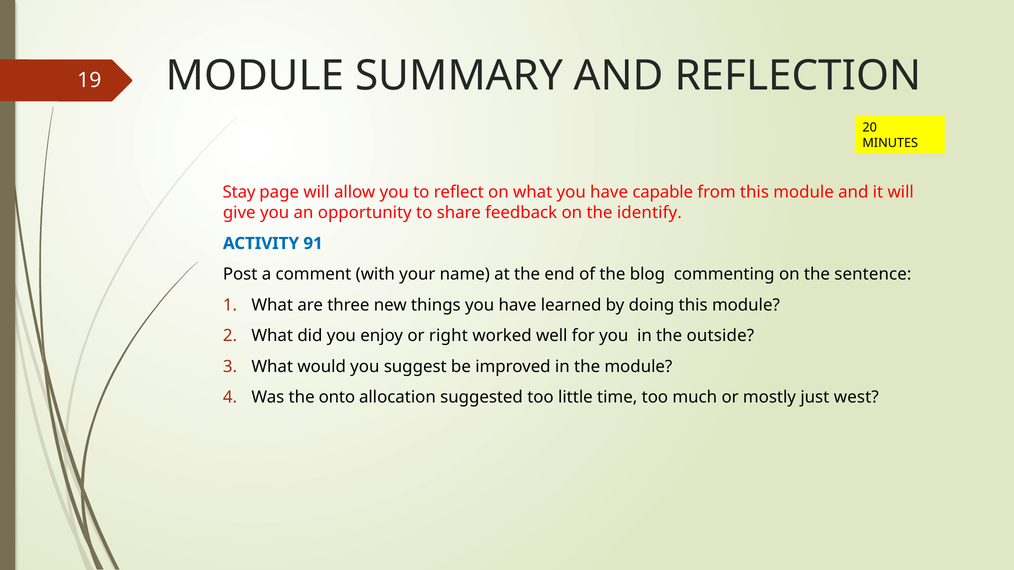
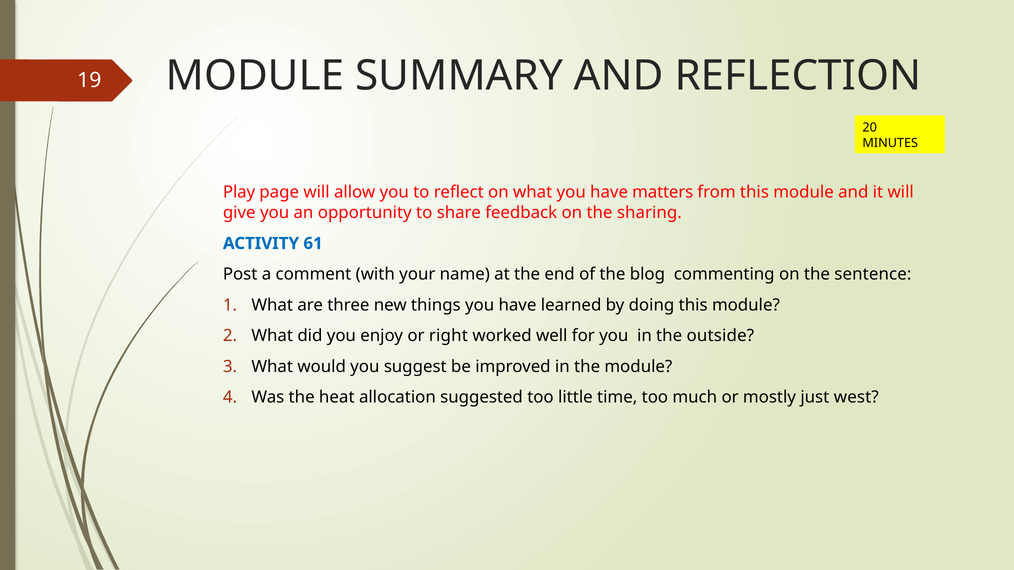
Stay: Stay -> Play (239, 193)
capable: capable -> matters (663, 193)
identify: identify -> sharing (649, 213)
91: 91 -> 61 (313, 244)
onto: onto -> heat (337, 398)
